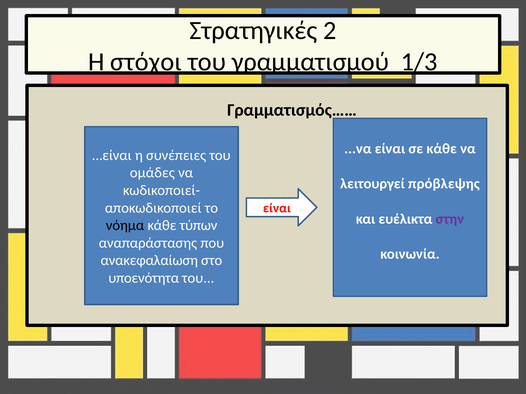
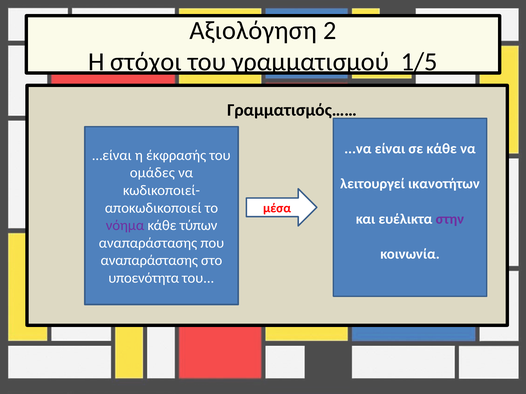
Στρατηγικές: Στρατηγικές -> Αξιολόγηση (253, 30)
1/3: 1/3 -> 1/5 (419, 62)
συνέπειες: συνέπειες -> έκφρασής (176, 156)
πρόβλεψης: πρόβλεψης -> ικανοτήτων (444, 184)
είναι: είναι -> μέσα (277, 209)
νόημα colour: black -> purple (125, 226)
ανακεφαλαίωση: ανακεφαλαίωση -> αναπαράστασης (149, 261)
